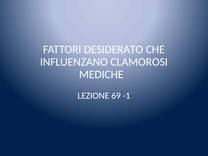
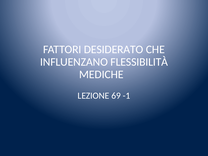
CLAMOROSI: CLAMOROSI -> FLESSIBILITÀ (139, 62)
